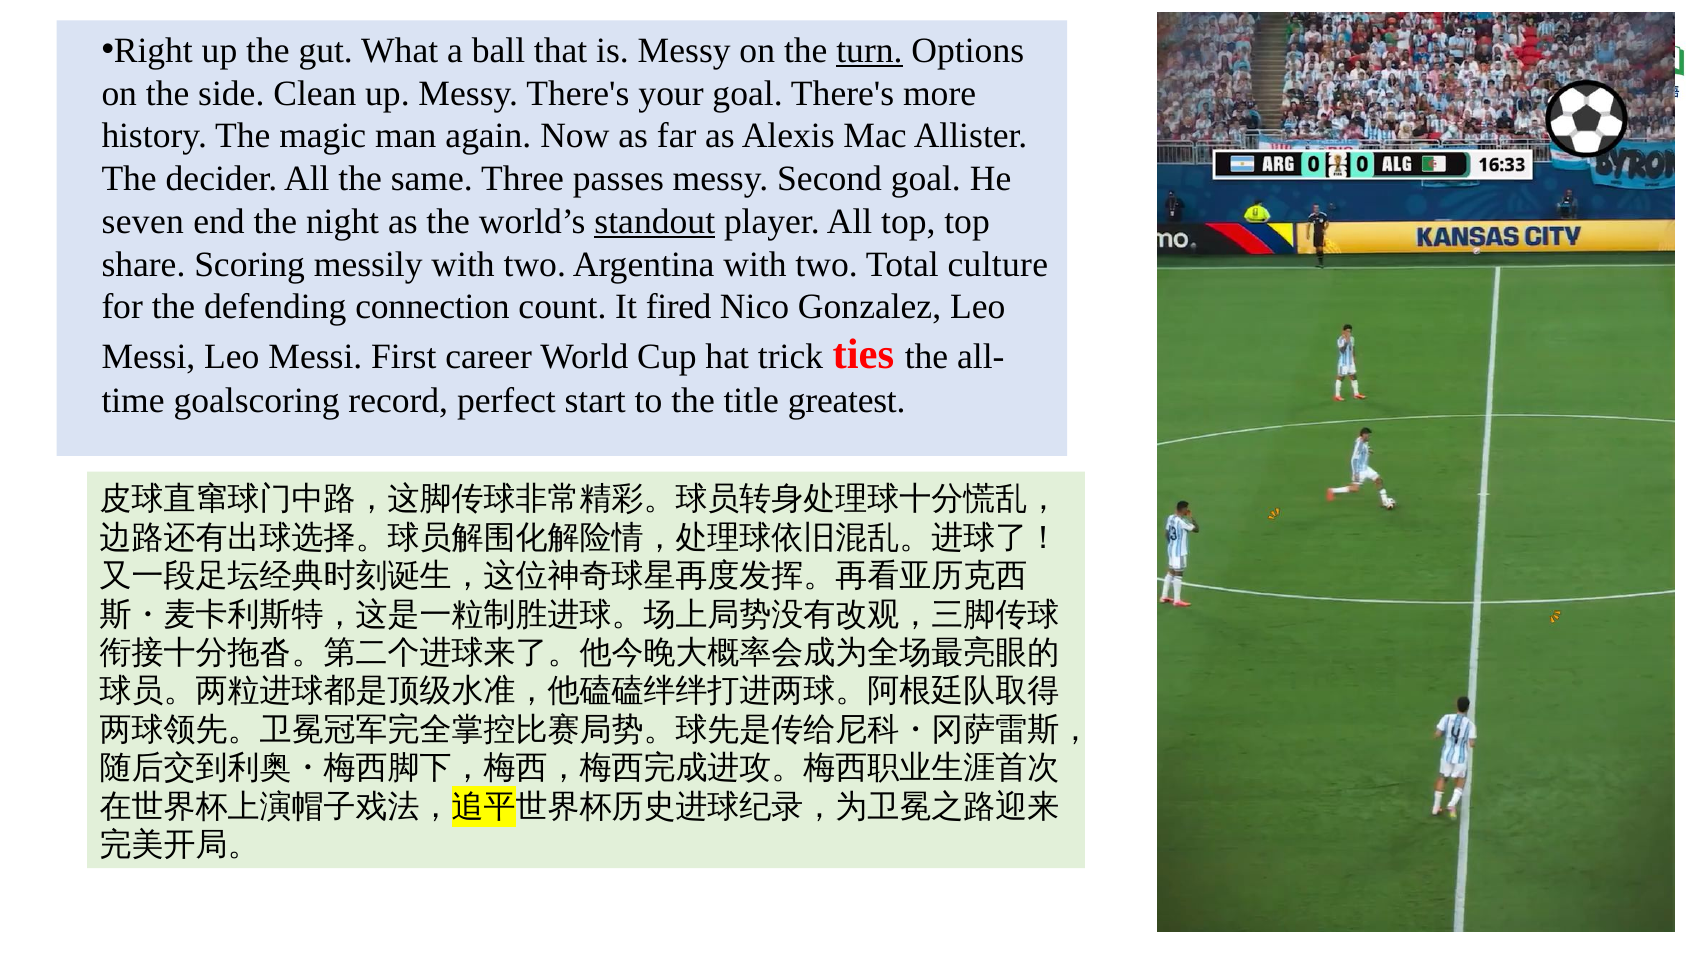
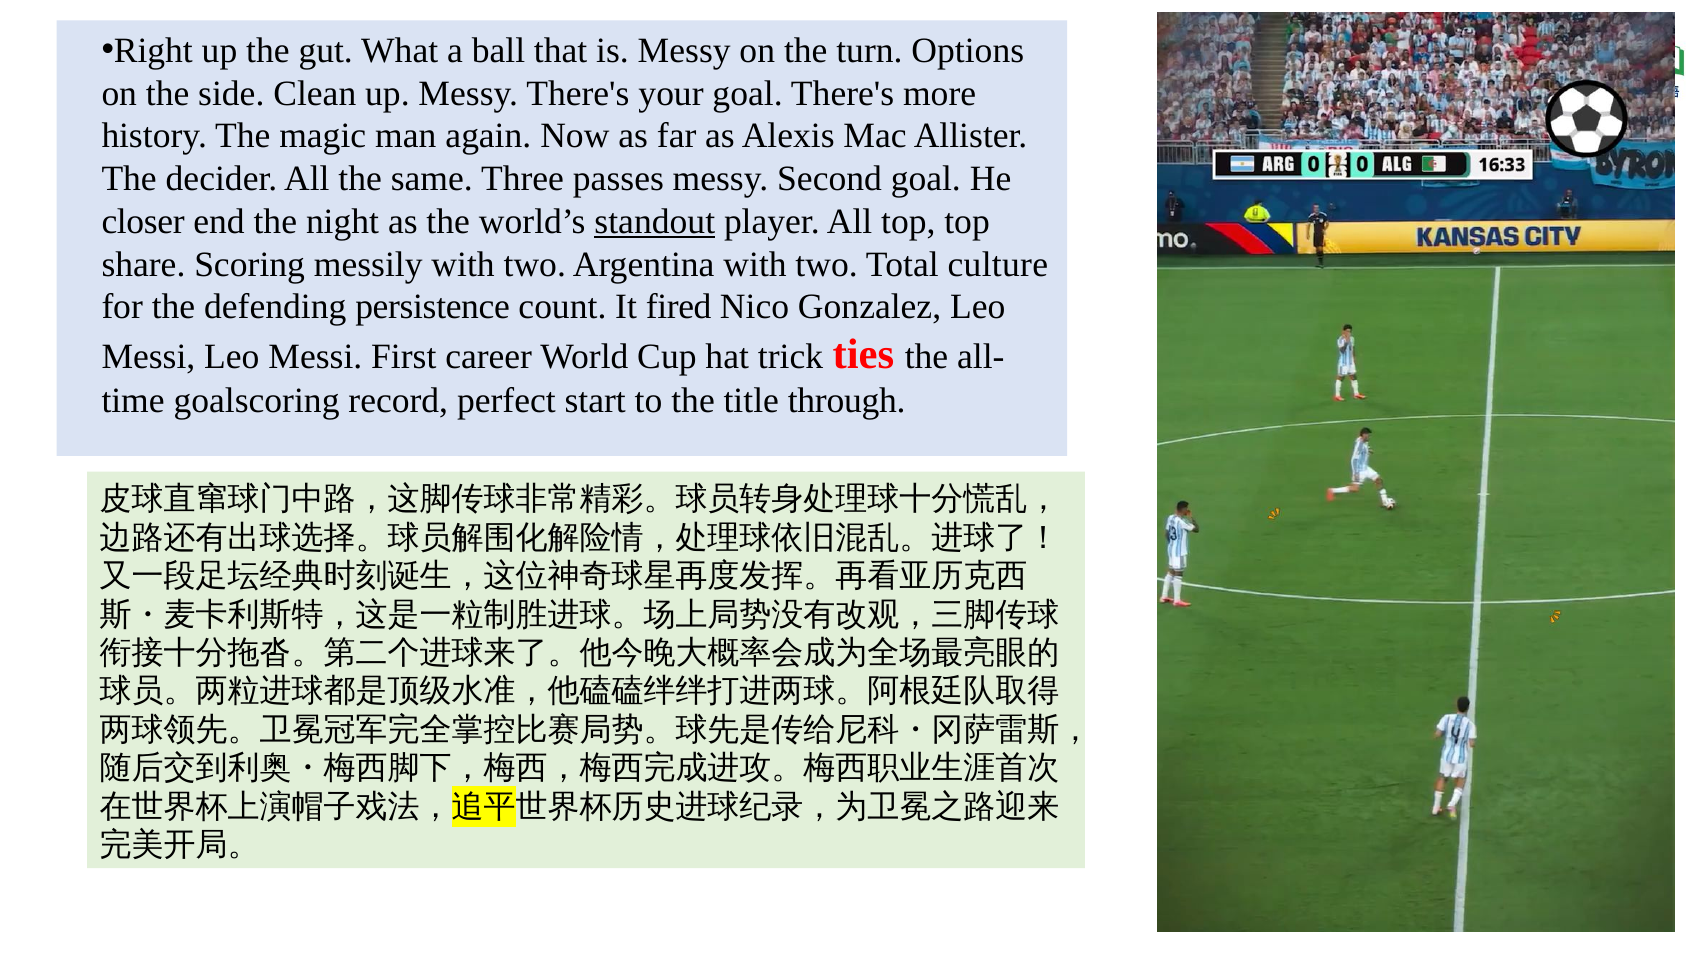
turn underline: present -> none (869, 51)
seven: seven -> closer (143, 221)
connection: connection -> persistence (433, 307)
greatest: greatest -> through (847, 401)
